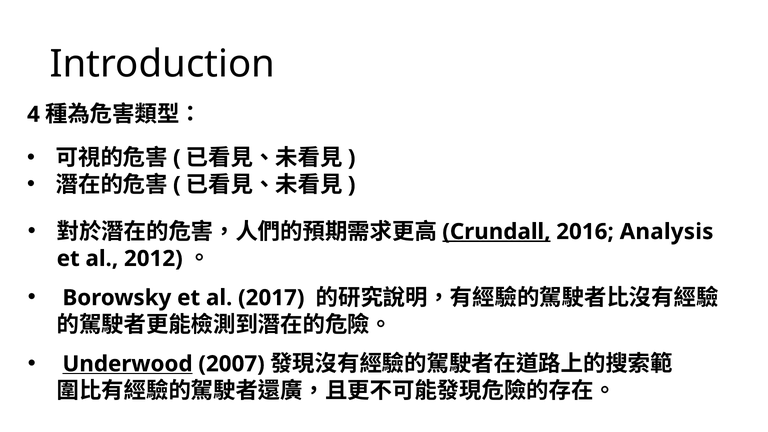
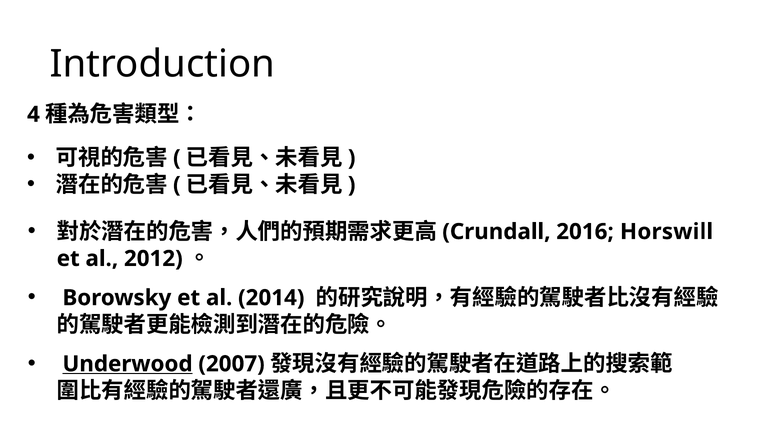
Crundall underline: present -> none (496, 232)
Analysis: Analysis -> Horswill (667, 232)
2017: 2017 -> 2014 (271, 298)
